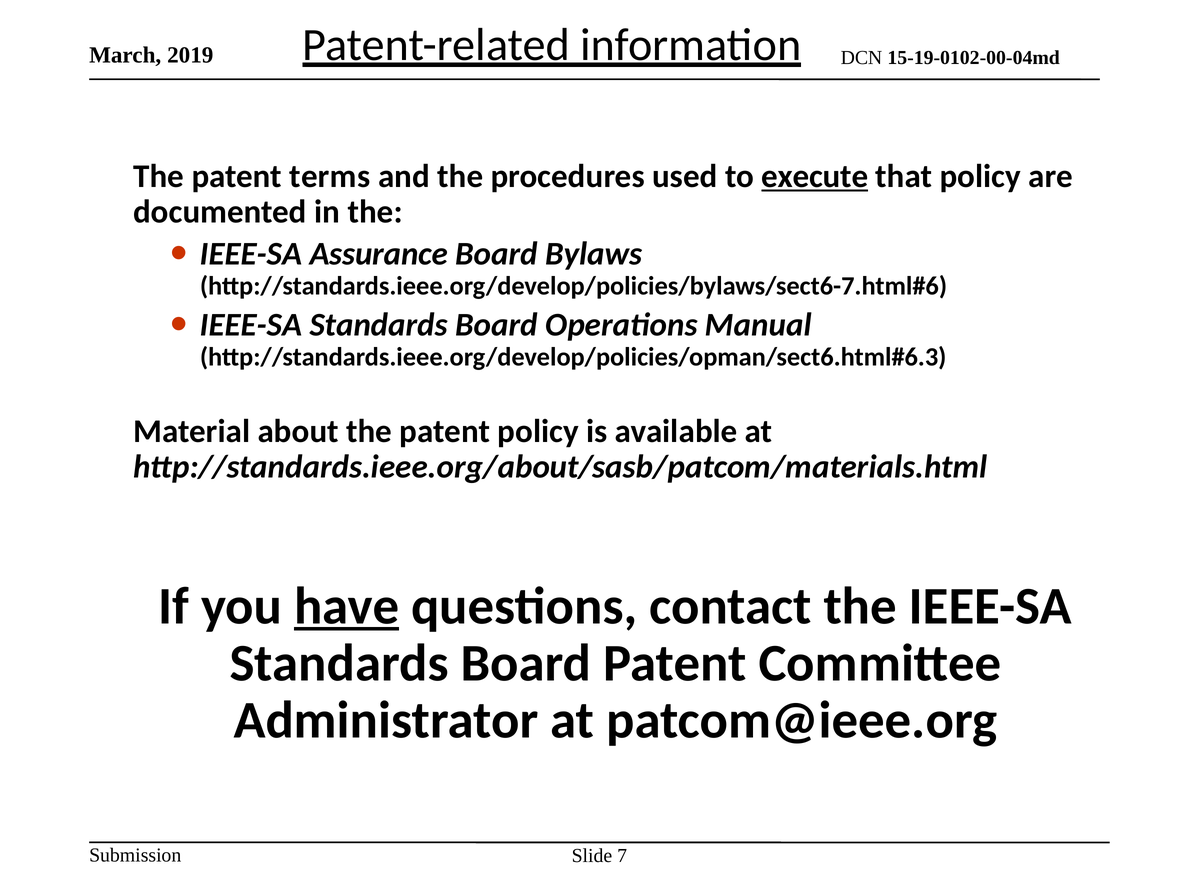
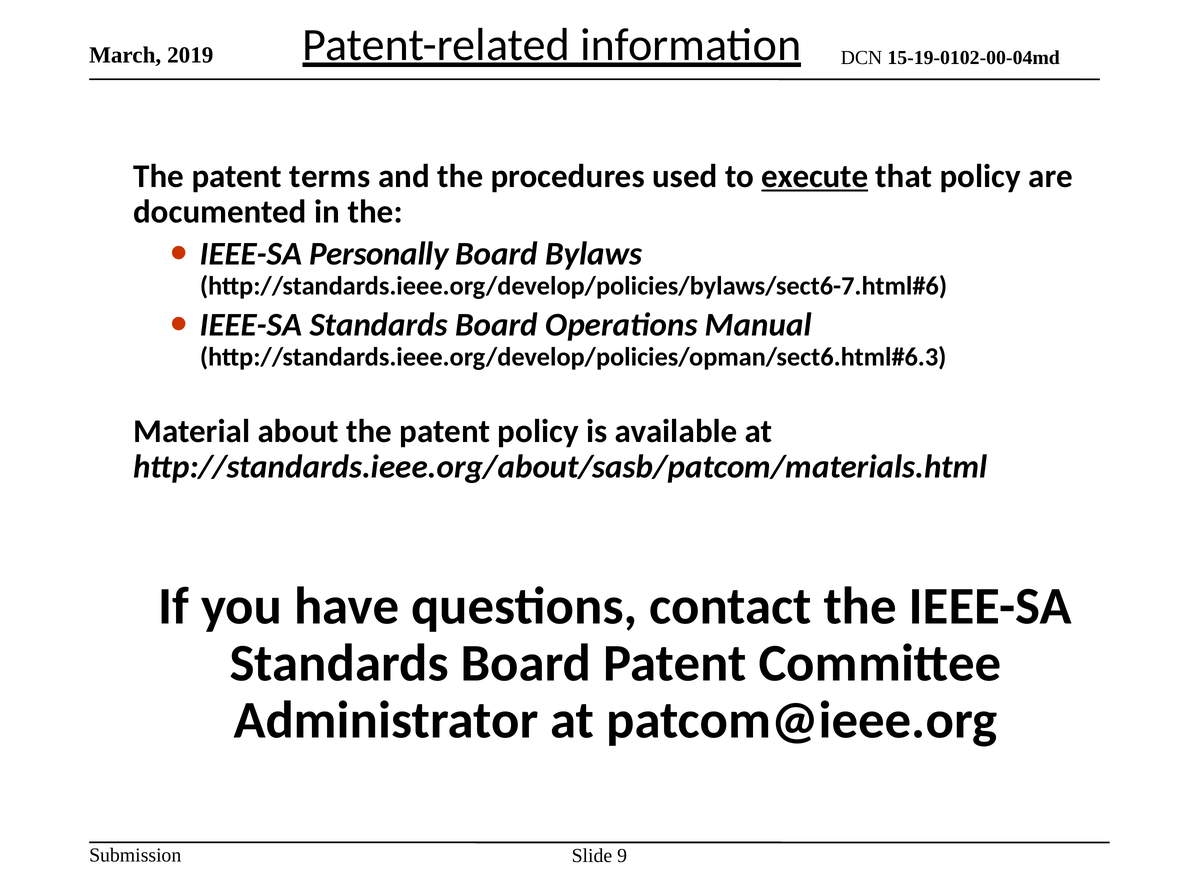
Assurance: Assurance -> Personally (379, 254)
have underline: present -> none (347, 606)
7: 7 -> 9 (622, 855)
